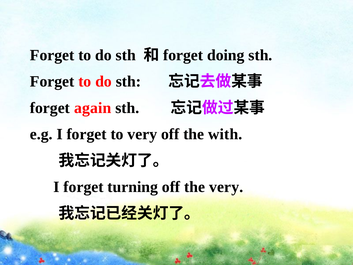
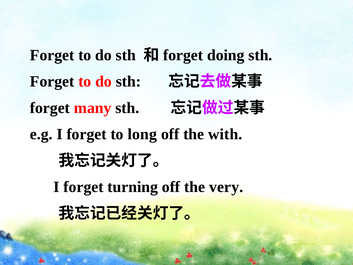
again: again -> many (93, 108)
to very: very -> long (142, 134)
